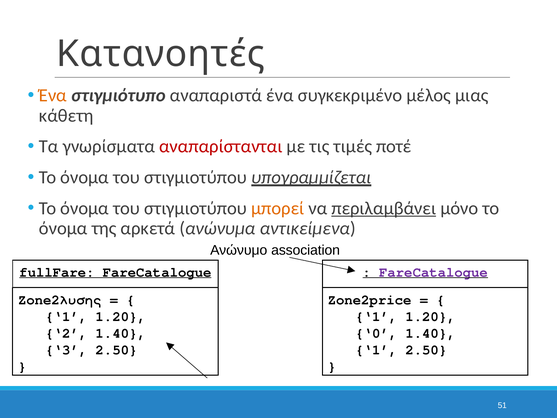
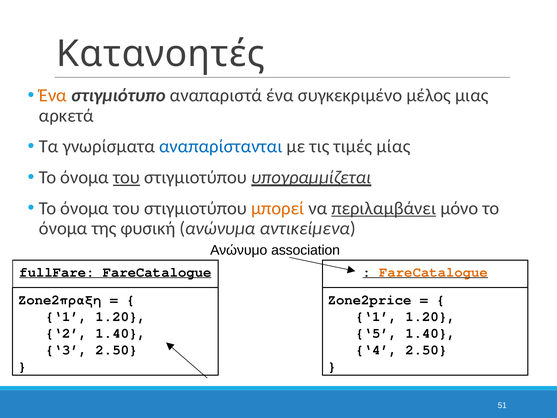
κάθετη: κάθετη -> αρκετά (66, 116)
αναπαρίστανται colour: red -> blue (221, 146)
ποτέ: ποτέ -> μίας (393, 146)
του underline: none -> present (127, 177)
αρκετά: αρκετά -> φυσική (148, 228)
FareCatalogue colour: purple -> orange (434, 272)
Zone2λύσης: Zone2λύσης -> Zone2πράξη (60, 300)
0: 0 -> 5 (376, 333)
1: 1 -> 4 (376, 350)
